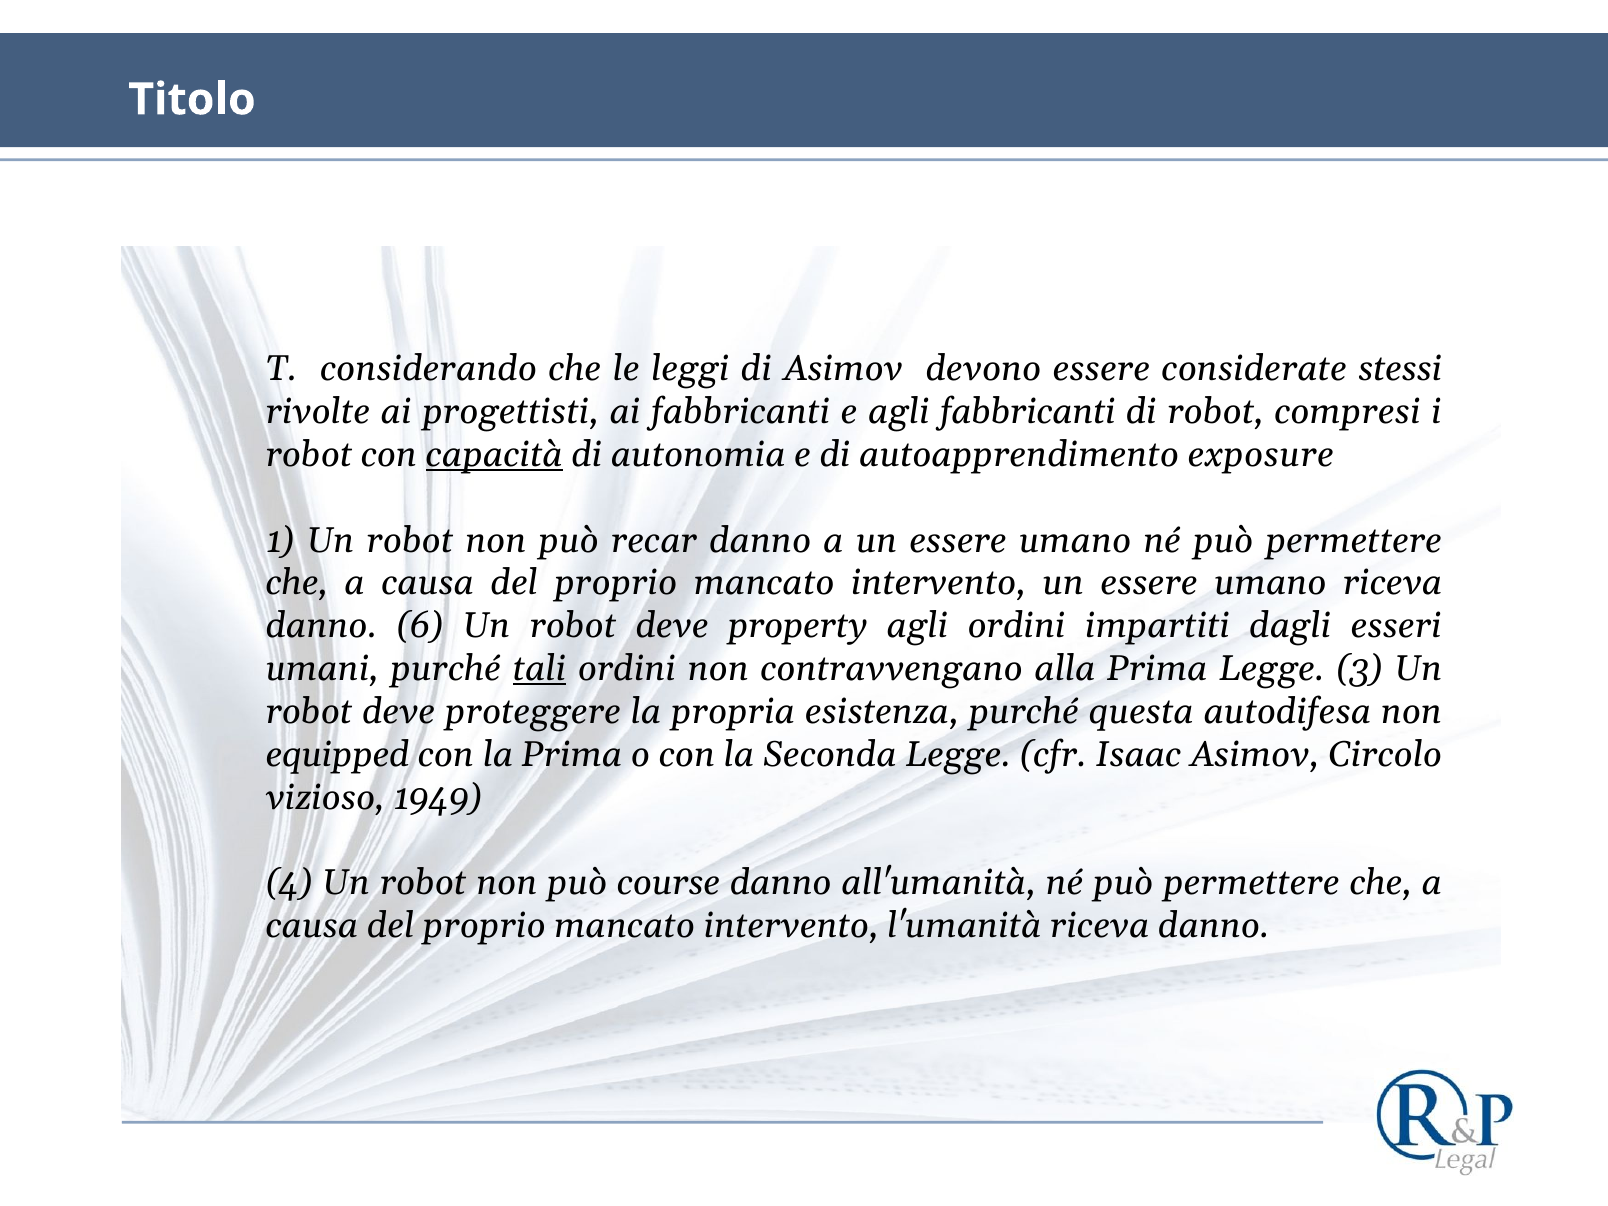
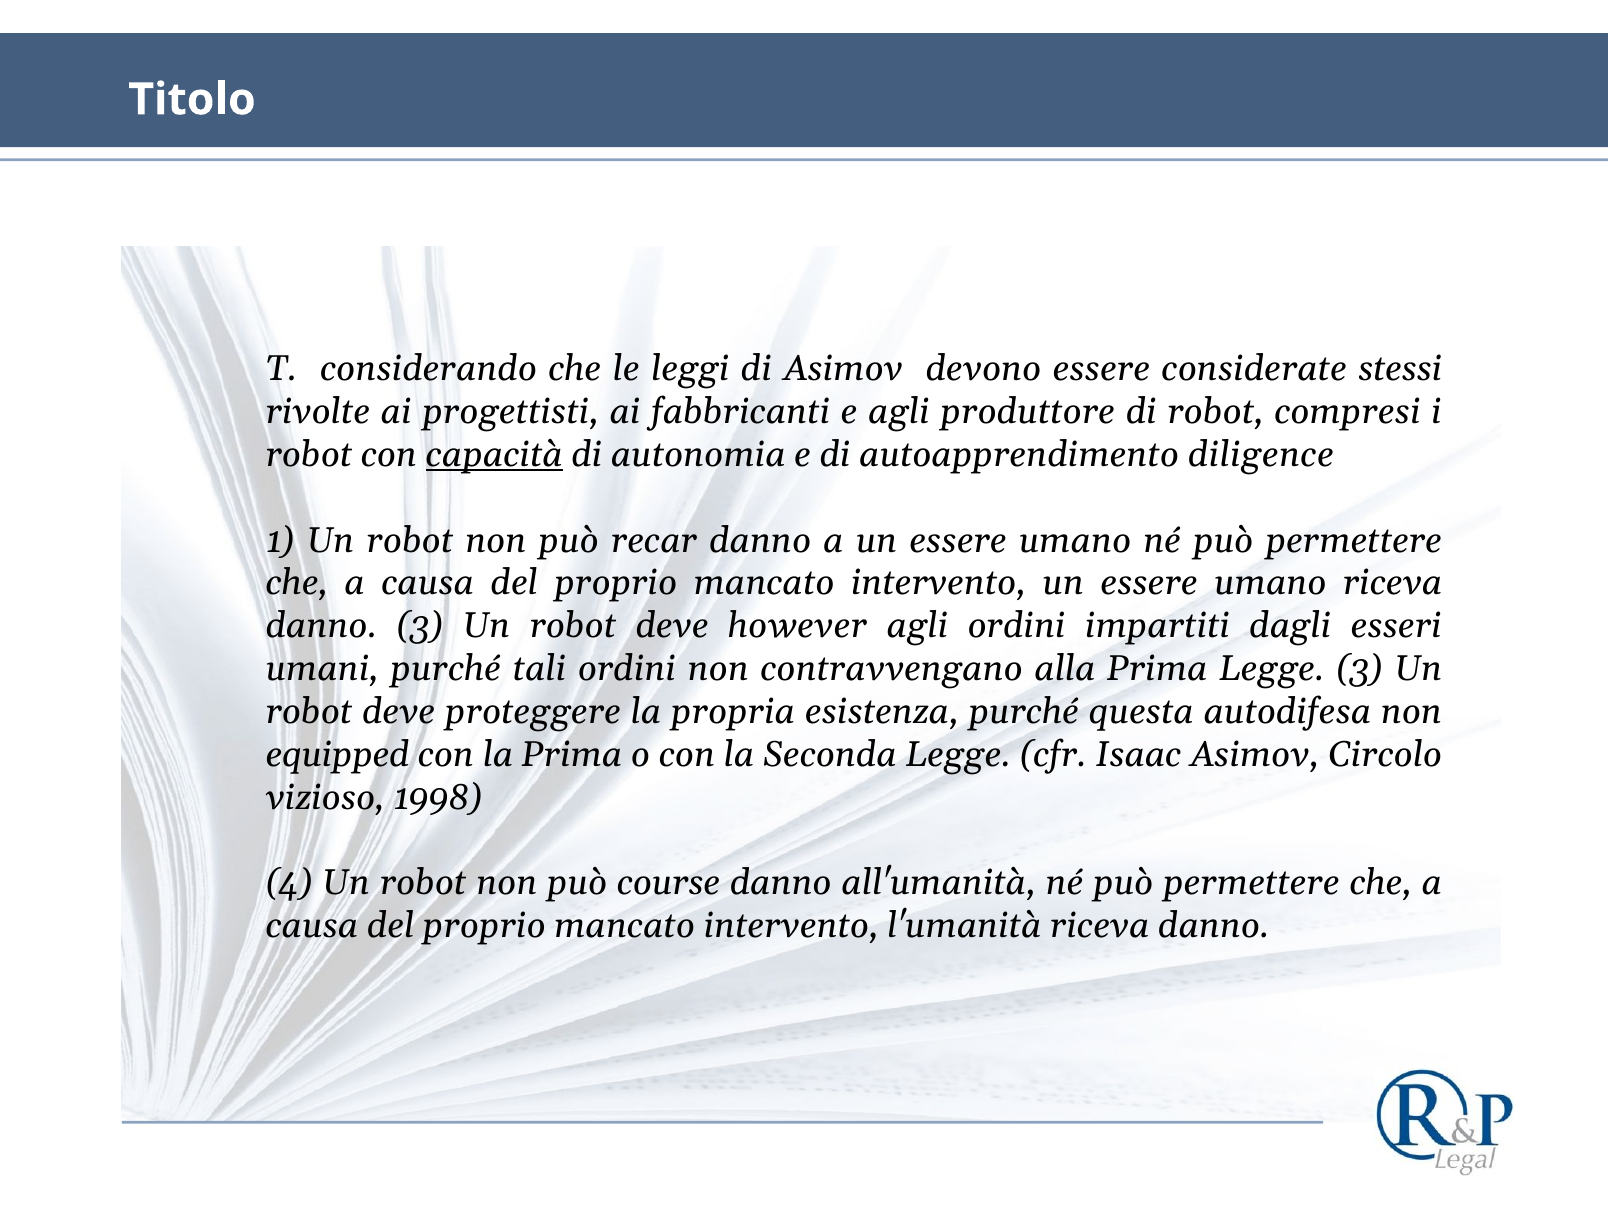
agli fabbricanti: fabbricanti -> produttore (1028, 412)
exposure: exposure -> diligence (1261, 455)
danno 6: 6 -> 3 (420, 626)
property: property -> however (797, 626)
tali underline: present -> none (539, 669)
1949: 1949 -> 1998 (438, 797)
